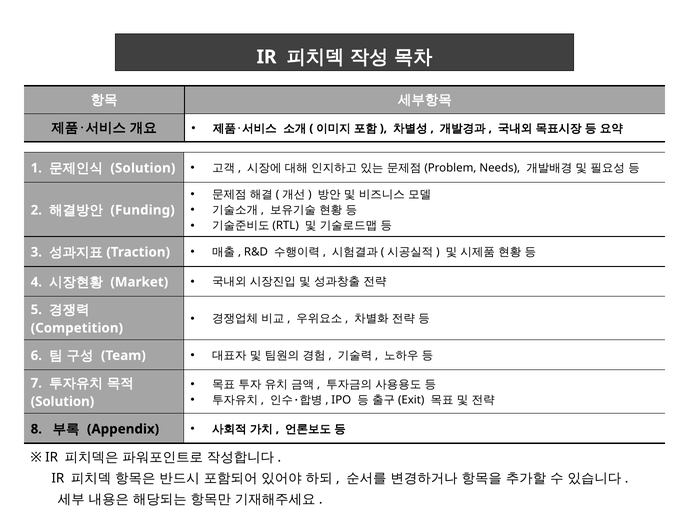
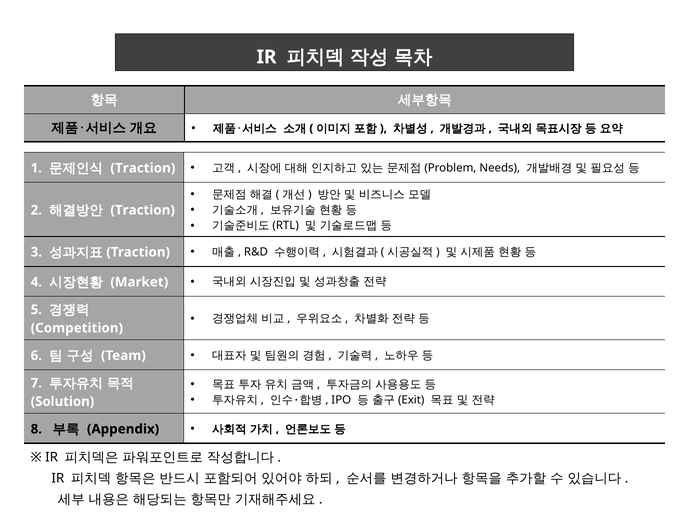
Solution: Solution -> Traction (143, 168)
Funding: Funding -> Traction (143, 210)
